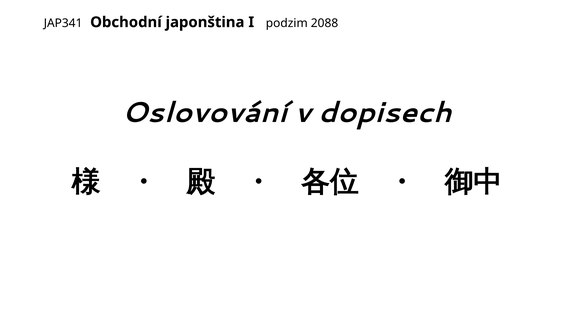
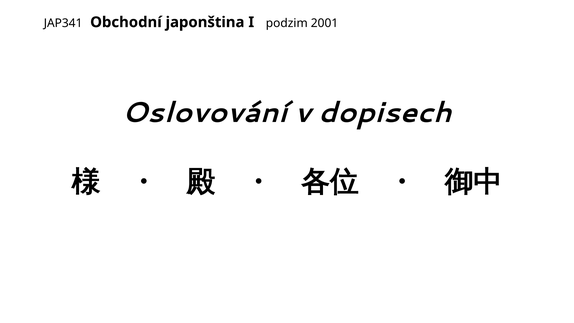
2088: 2088 -> 2001 (325, 23)
